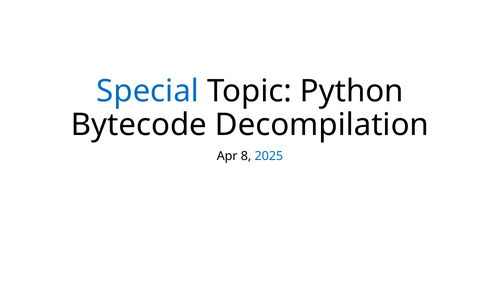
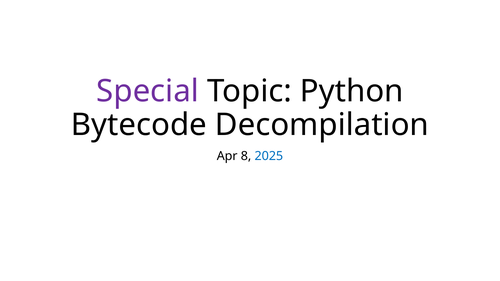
Special colour: blue -> purple (148, 91)
